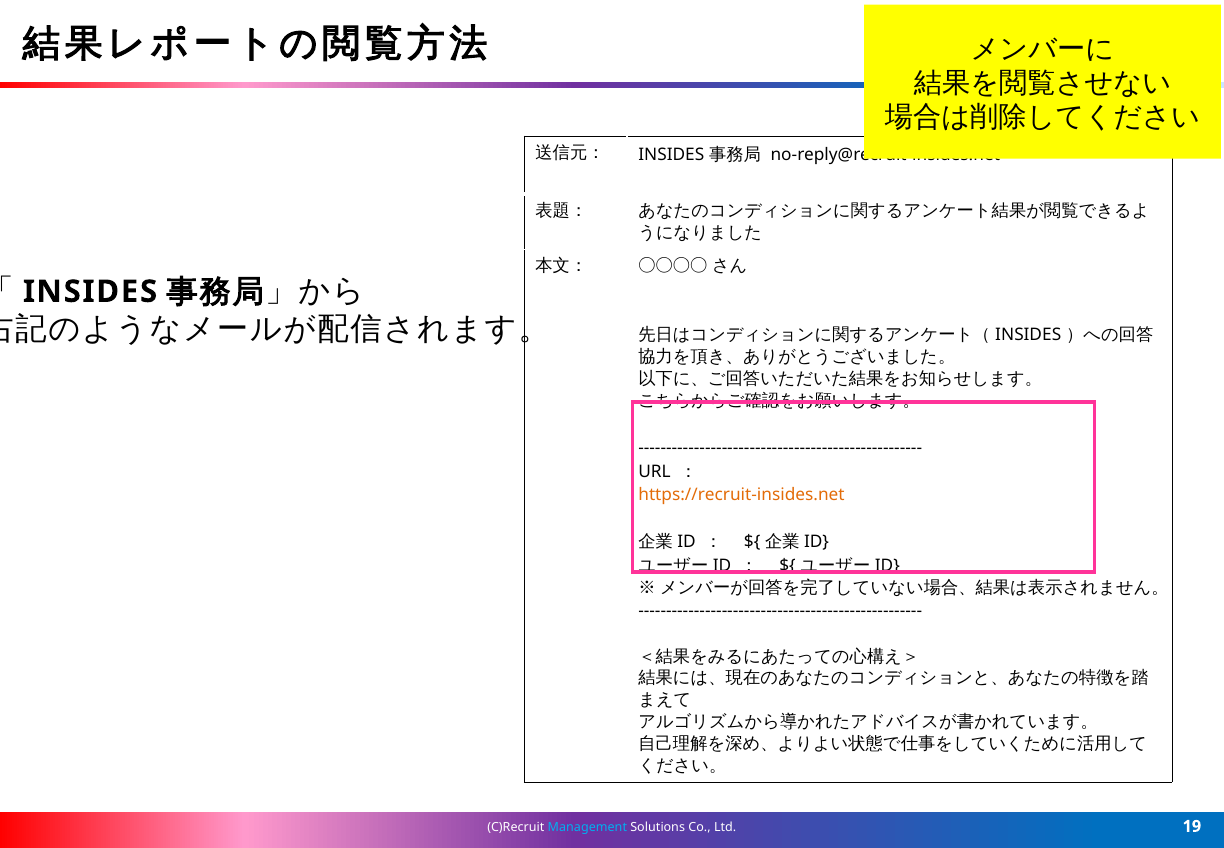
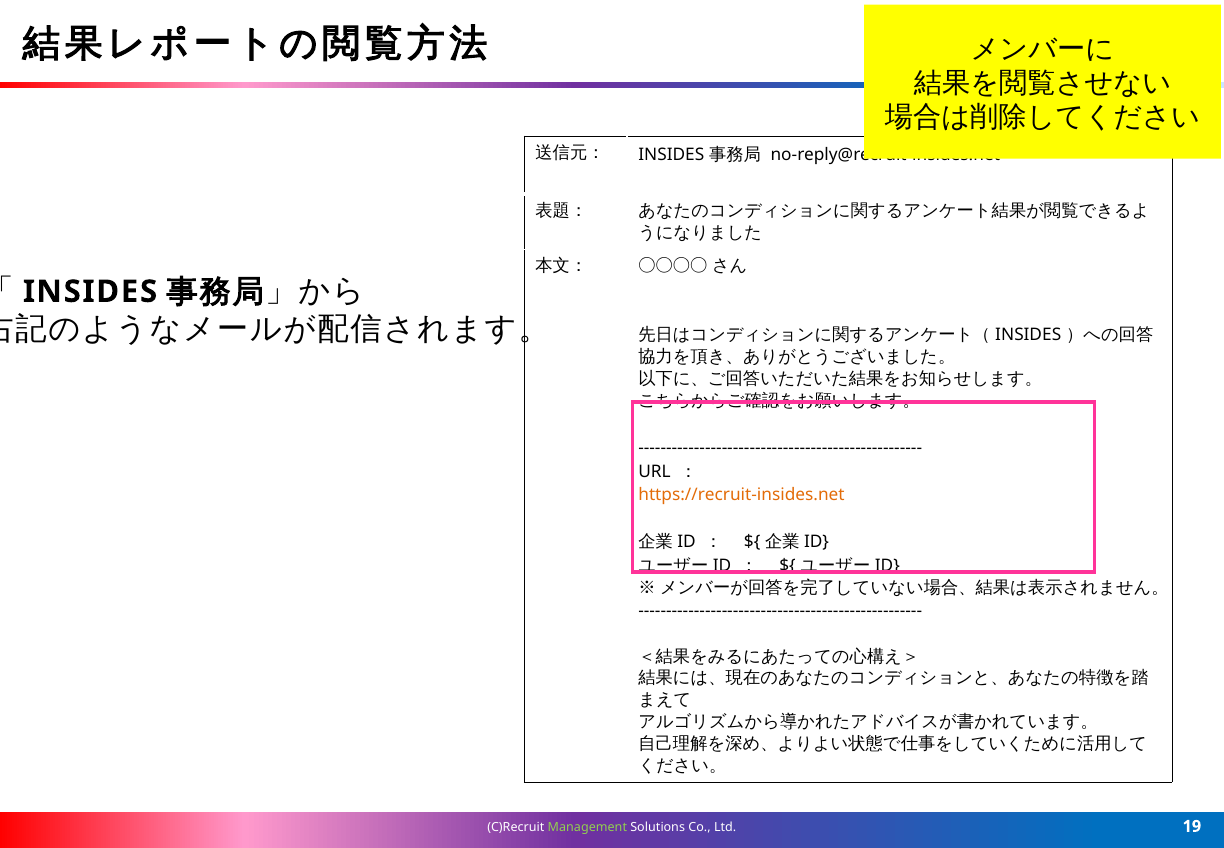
Management colour: light blue -> light green (587, 827)
